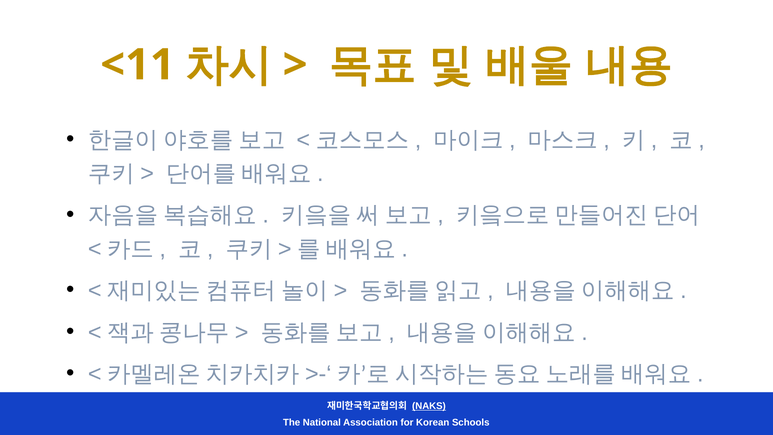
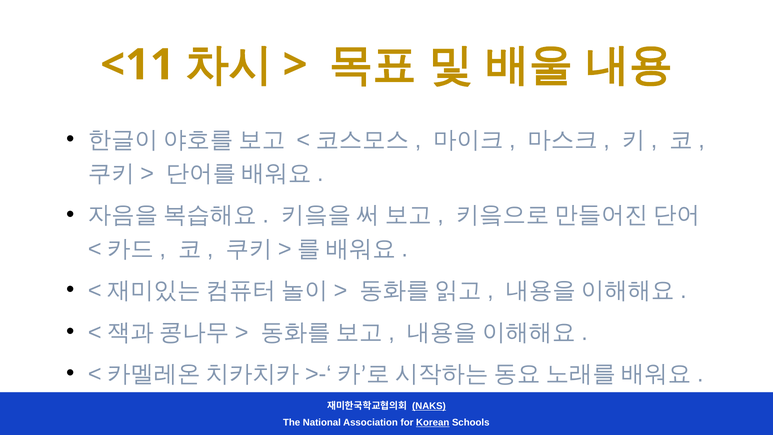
Korean underline: none -> present (433, 422)
